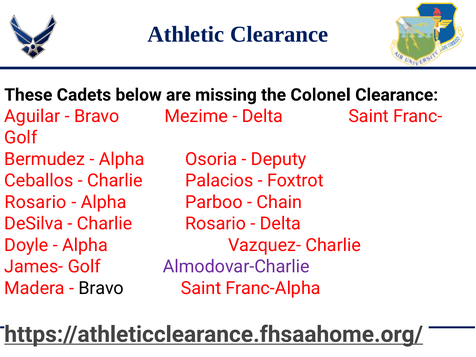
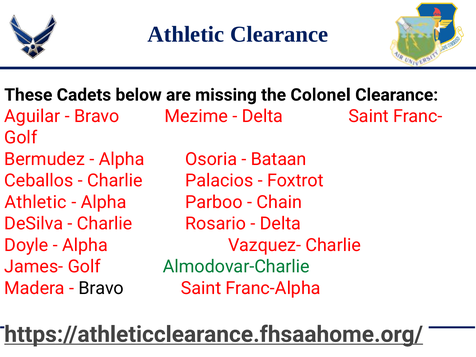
Deputy: Deputy -> Bataan (279, 159)
Rosario: Rosario -> Athletic (36, 202)
Almodovar-Charlie colour: purple -> green (236, 267)
